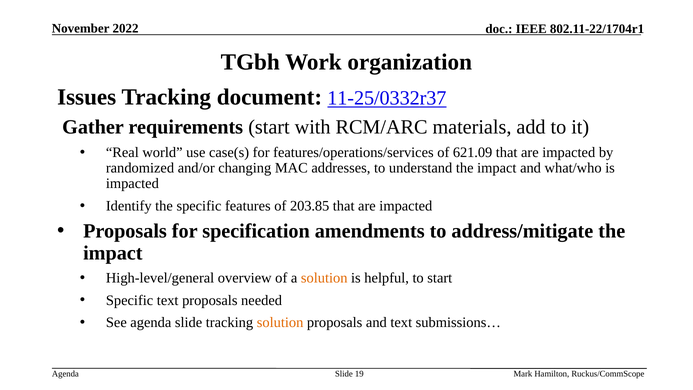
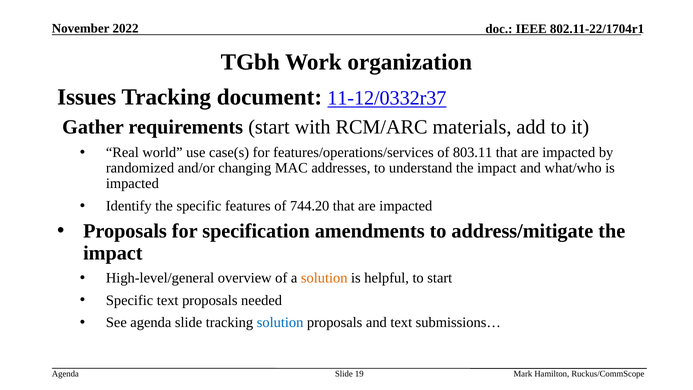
11-25/0332r37: 11-25/0332r37 -> 11-12/0332r37 (387, 98)
621.09: 621.09 -> 803.11 (473, 152)
203.85: 203.85 -> 744.20 (310, 206)
solution colour: orange -> blue (280, 322)
